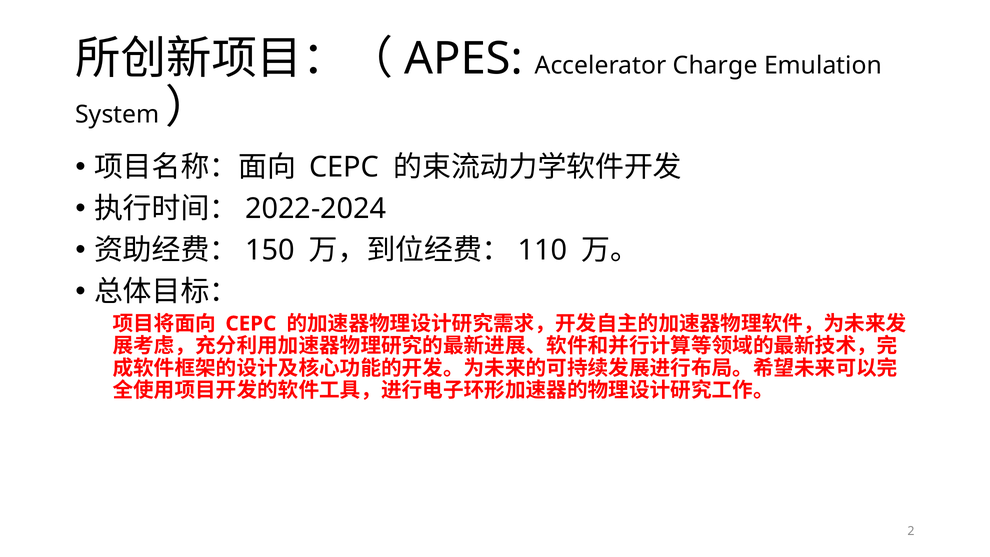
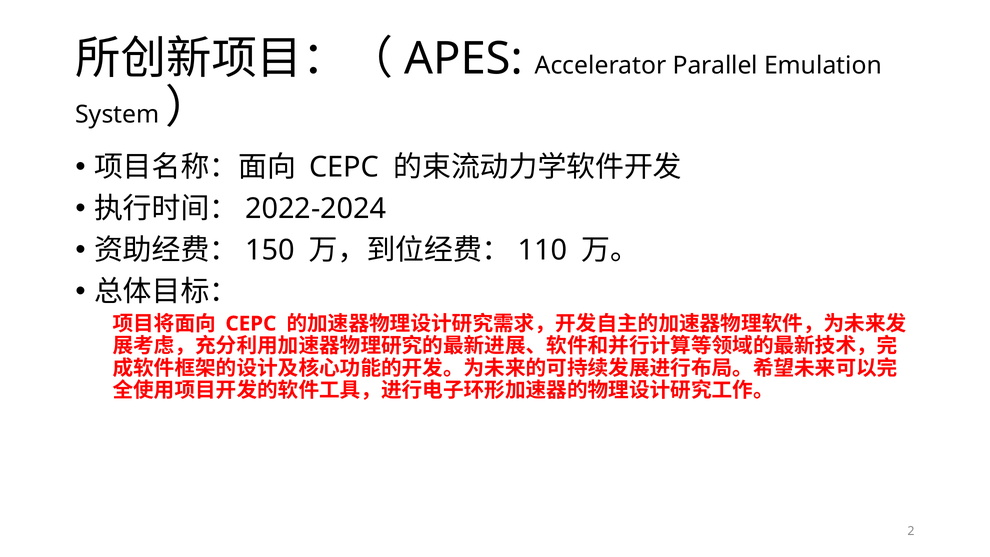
Charge: Charge -> Parallel (715, 65)
